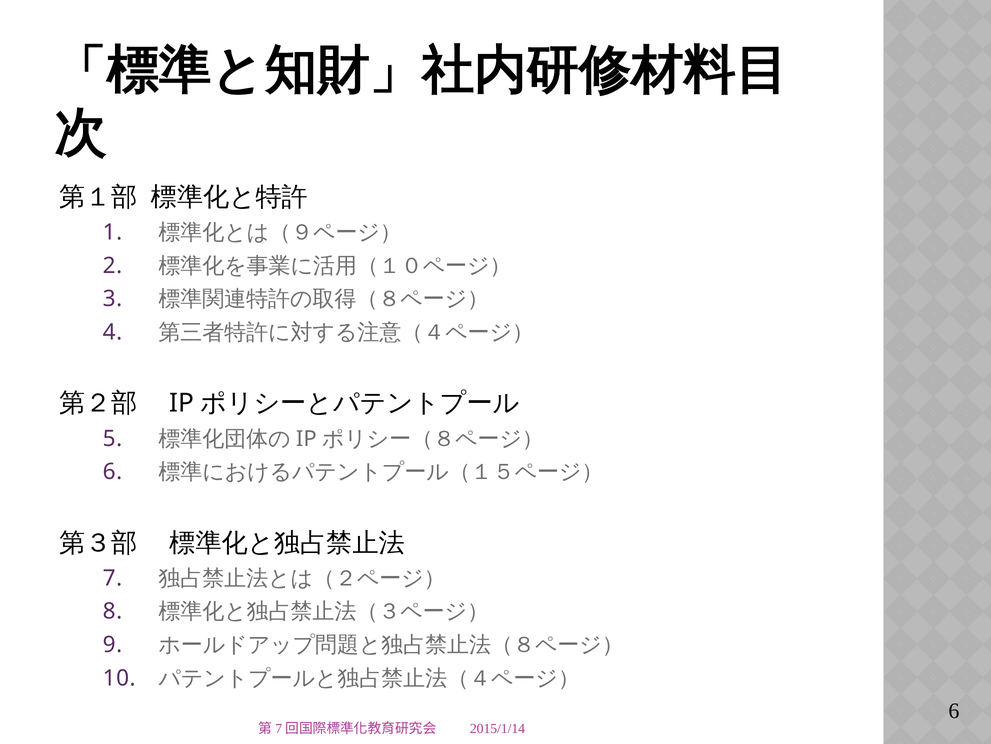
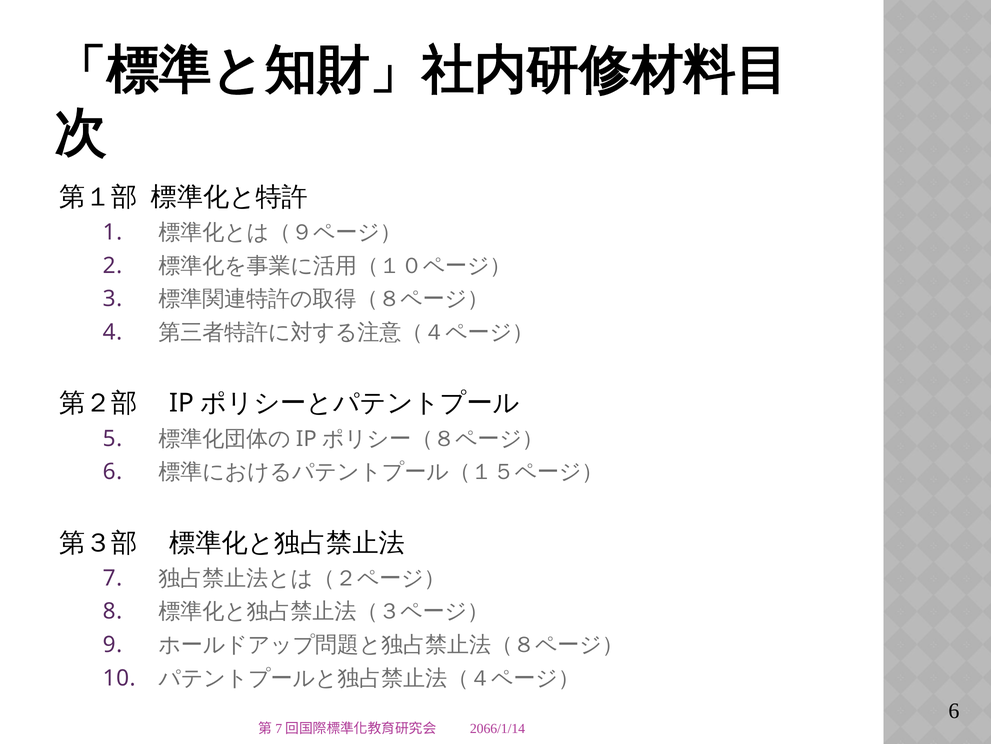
2015/1/14: 2015/1/14 -> 2066/1/14 (497, 728)
